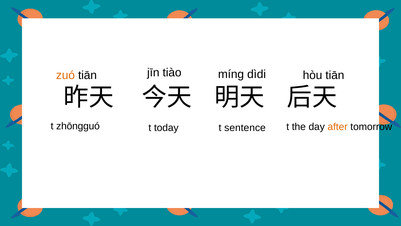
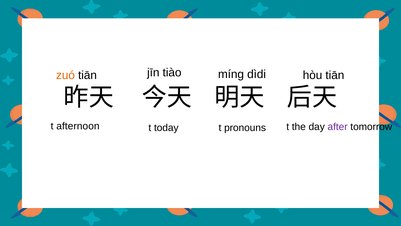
zhōngguó: zhōngguó -> afternoon (78, 126)
sentence: sentence -> pronouns (245, 128)
after colour: orange -> purple (338, 127)
